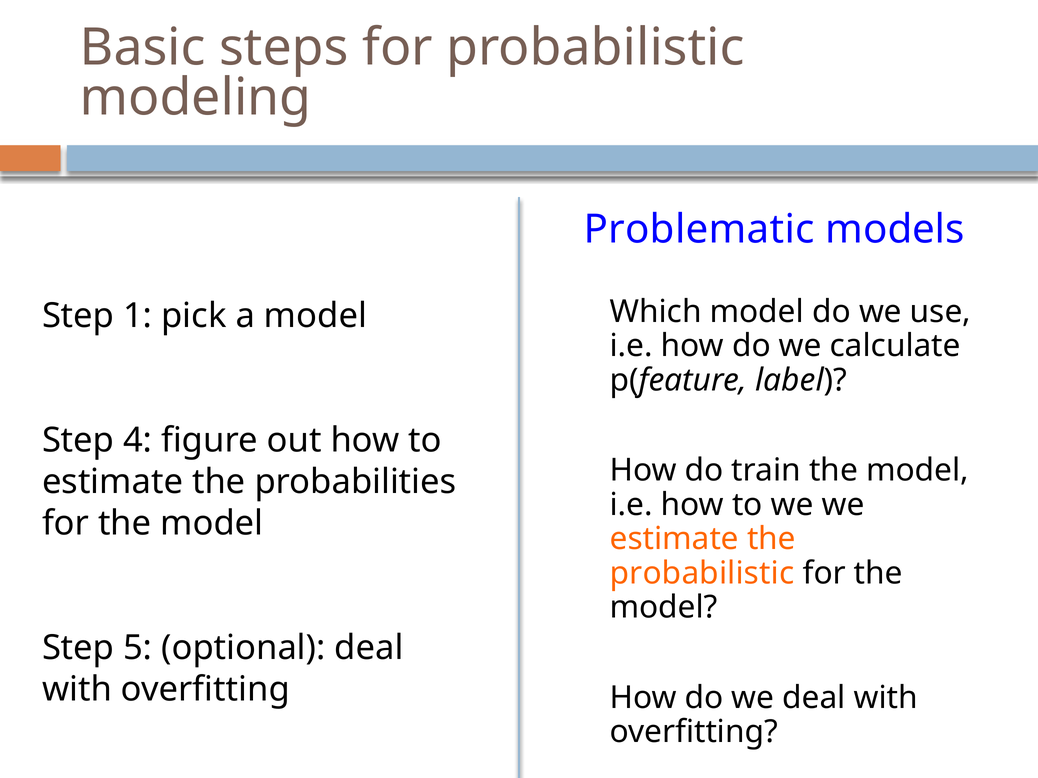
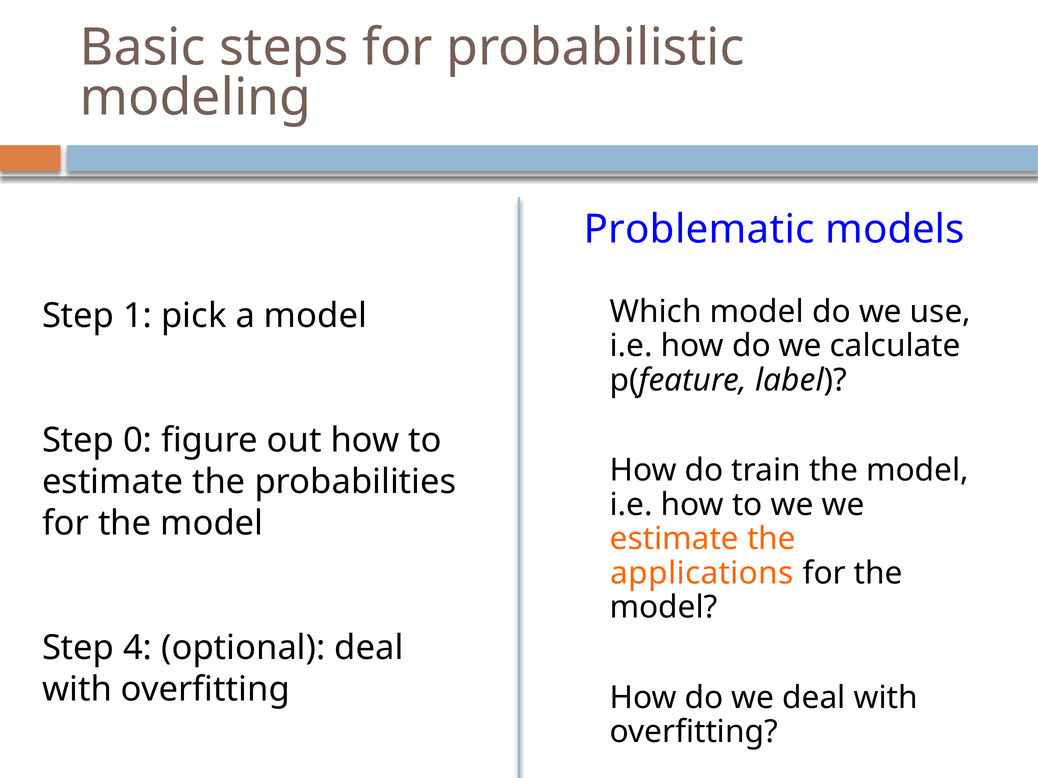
4: 4 -> 0 (138, 441)
probabilistic: probabilistic -> applications (702, 573)
5: 5 -> 4 (138, 648)
